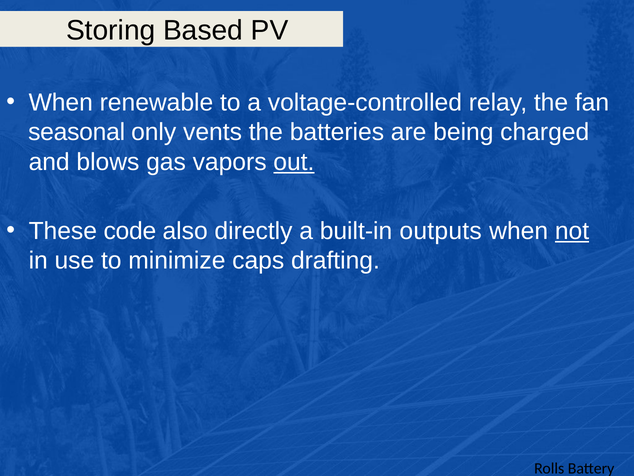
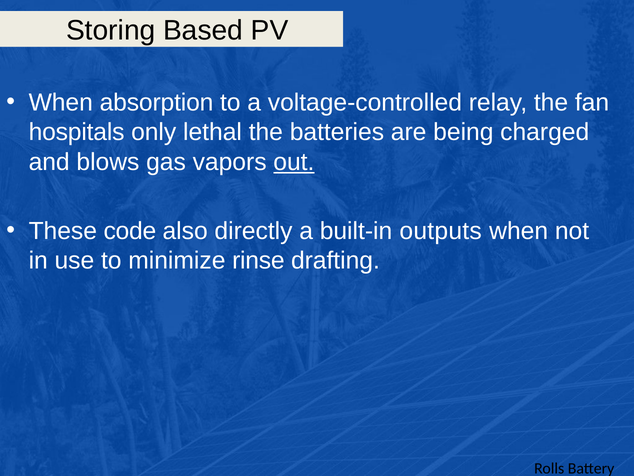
renewable: renewable -> absorption (157, 103)
seasonal: seasonal -> hospitals (77, 132)
vents: vents -> lethal (213, 132)
not underline: present -> none (572, 231)
caps: caps -> rinse (258, 260)
